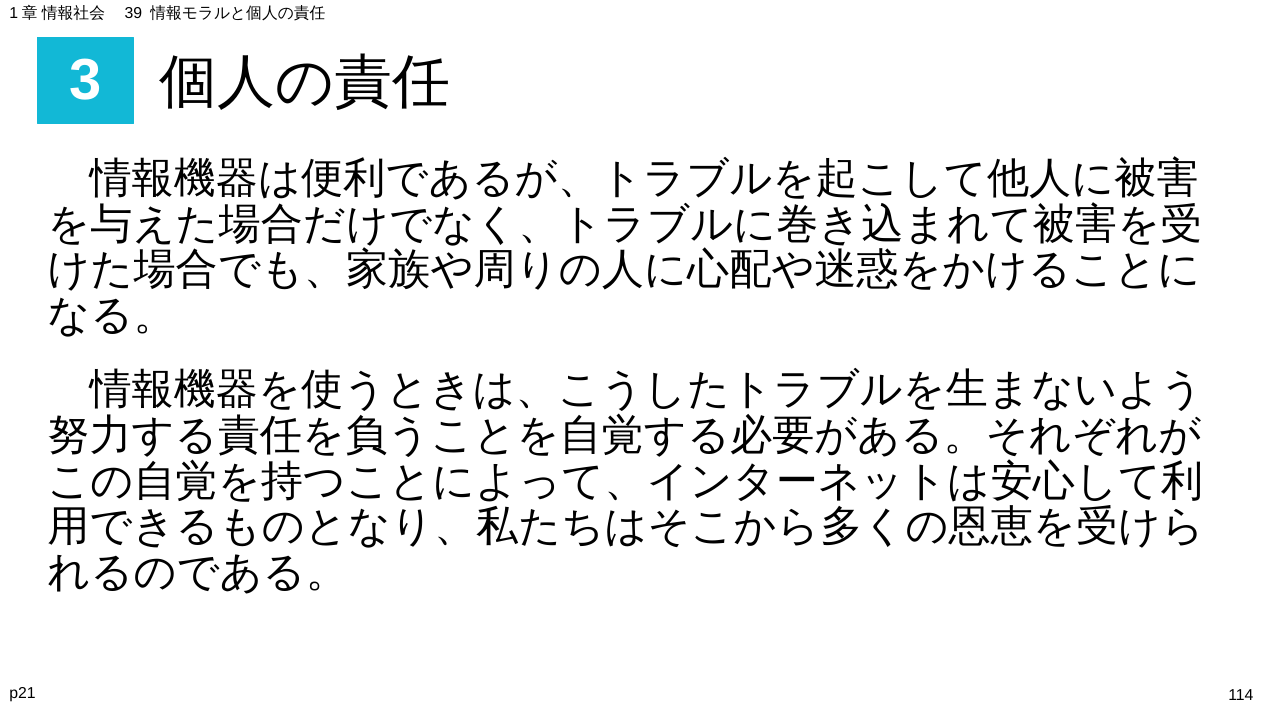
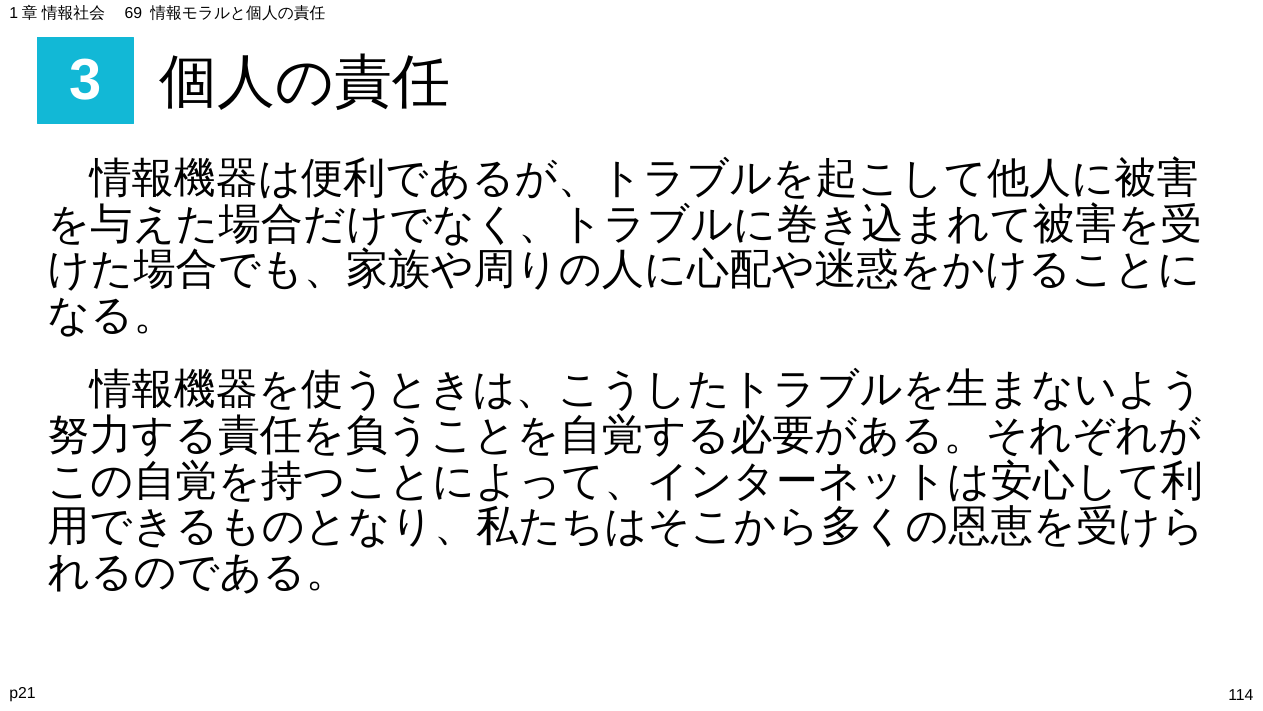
39: 39 -> 69 (133, 13)
